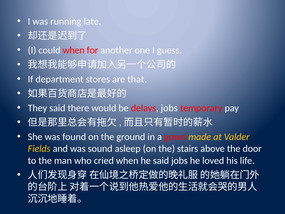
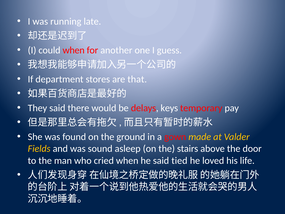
delays jobs: jobs -> keys (169, 108)
said jobs: jobs -> tied (179, 160)
